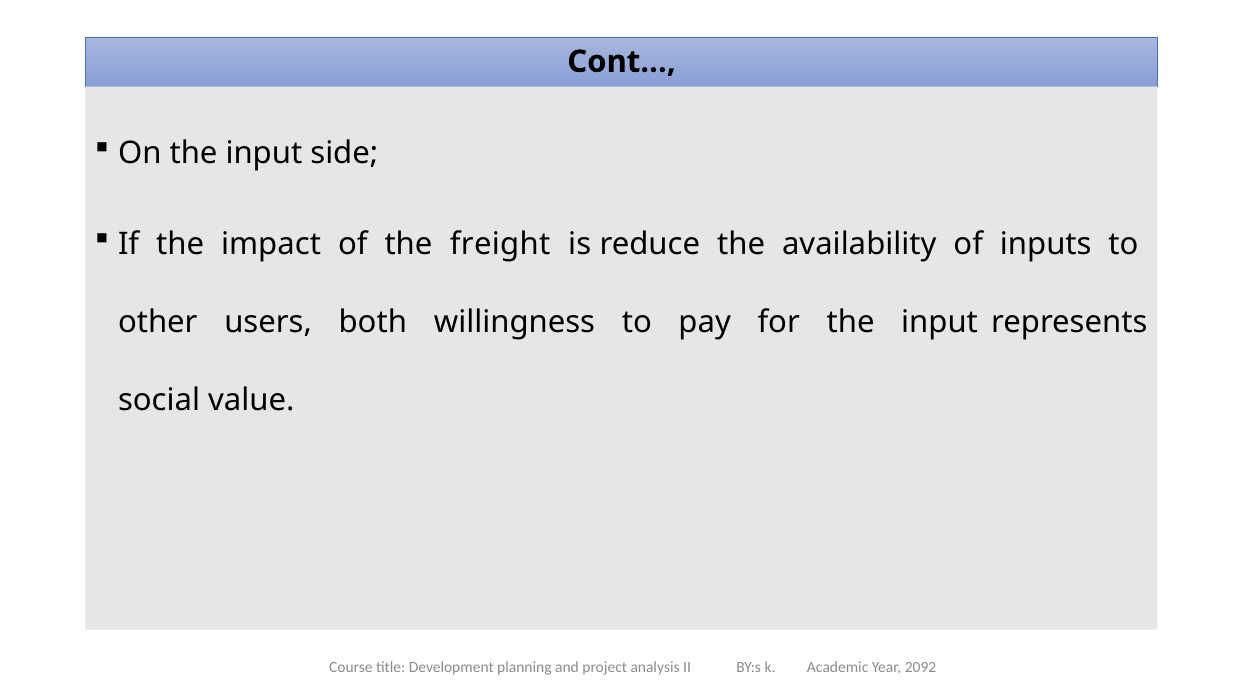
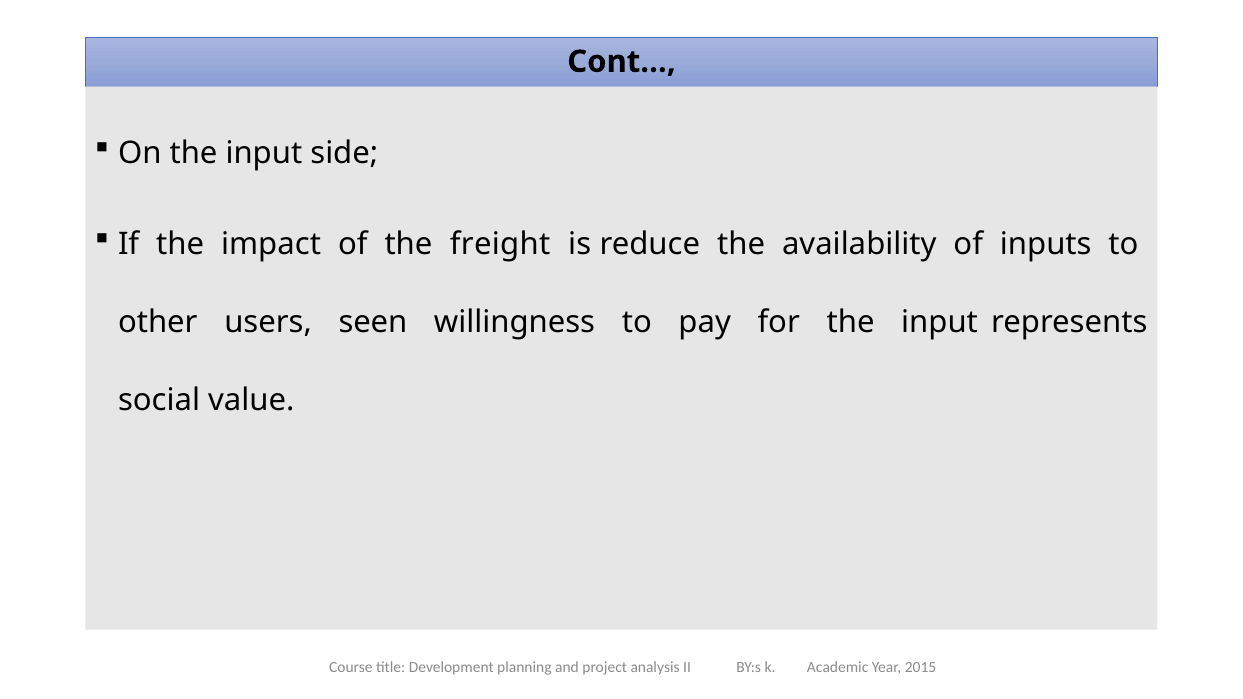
both: both -> seen (373, 322)
2092: 2092 -> 2015 (921, 668)
